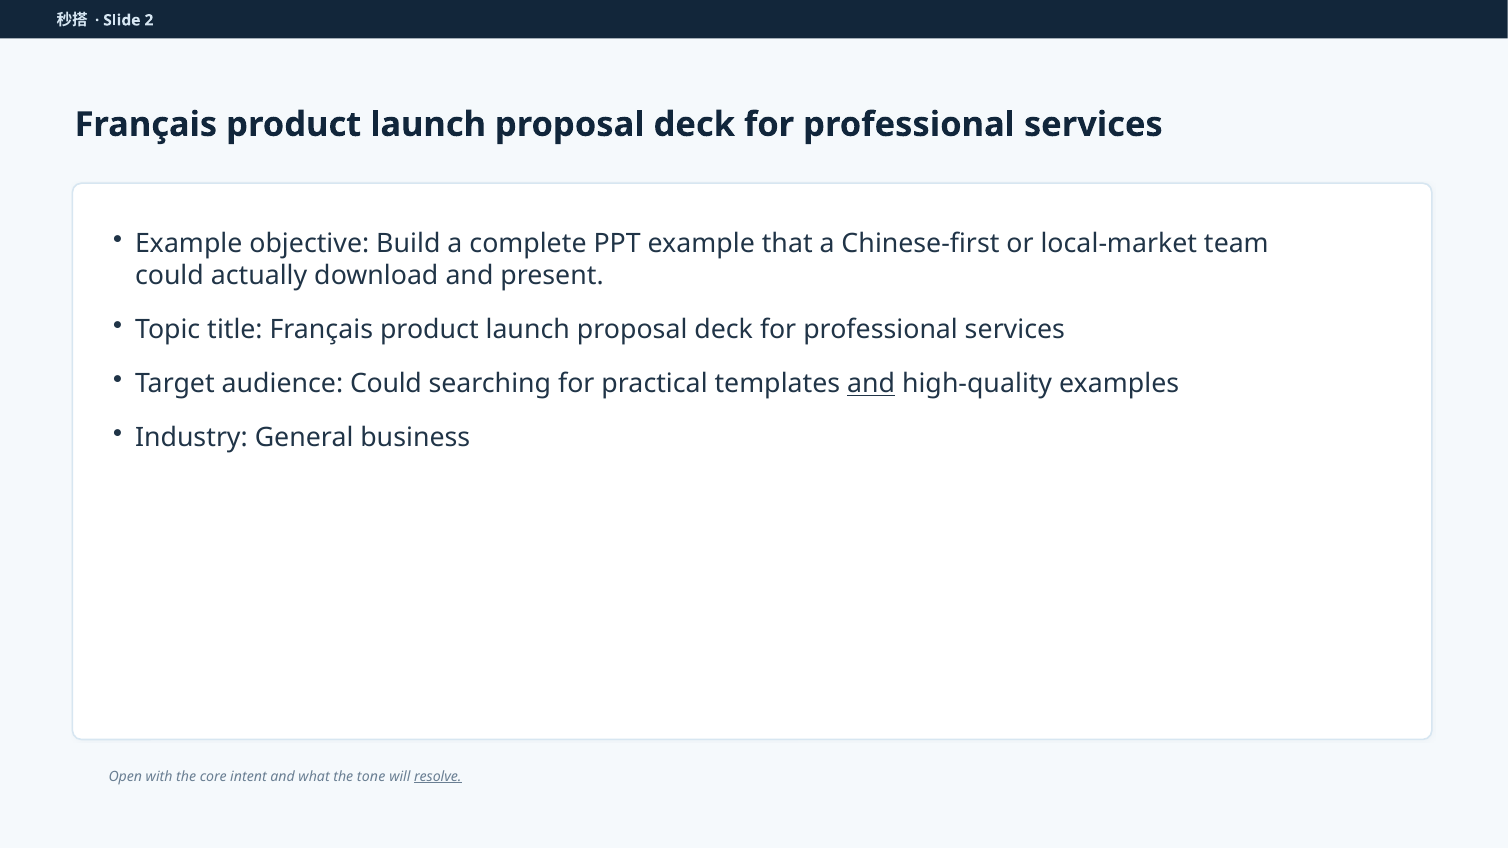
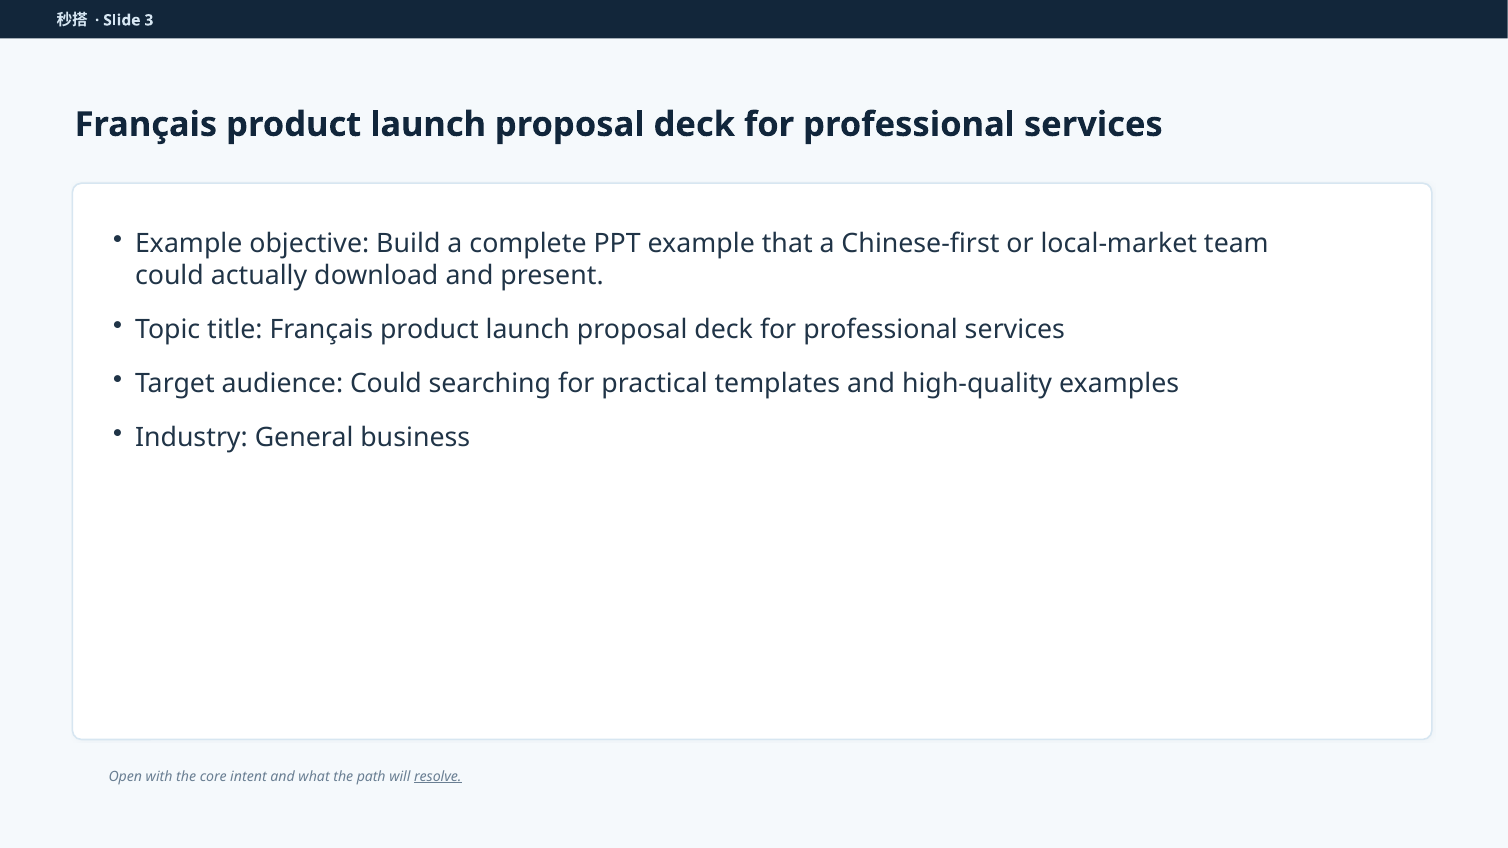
2: 2 -> 3 (149, 20)
and underline: present -> none (871, 384)
tone: tone -> path (371, 777)
